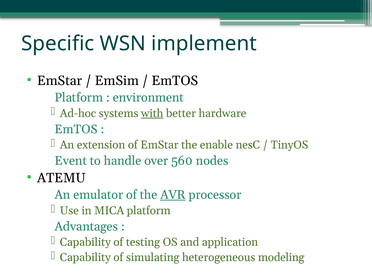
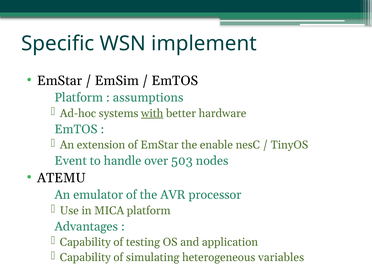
environment: environment -> assumptions (148, 98)
560: 560 -> 503 (182, 161)
AVR underline: present -> none (173, 195)
modeling: modeling -> variables (281, 257)
